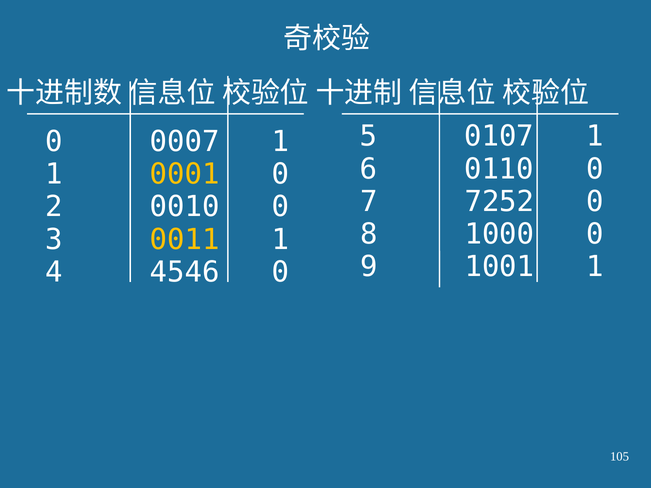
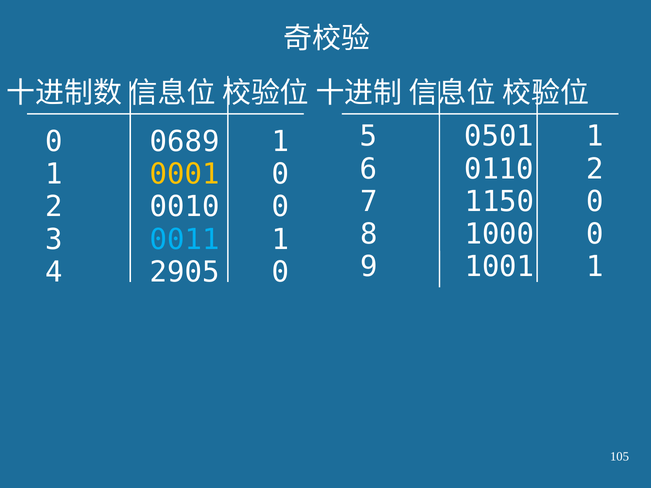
0107: 0107 -> 0501 (499, 137)
0007: 0007 -> 0689 (185, 142)
0110 0: 0 -> 2 (595, 169)
7252: 7252 -> 1150 (499, 202)
0011 colour: yellow -> light blue (185, 240)
4546: 4546 -> 2905 (185, 272)
